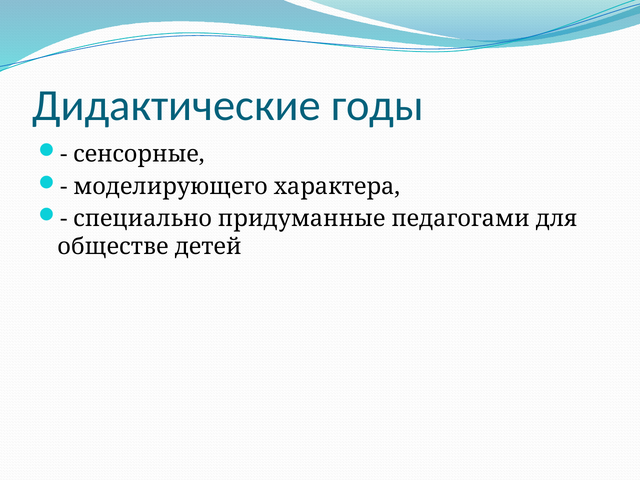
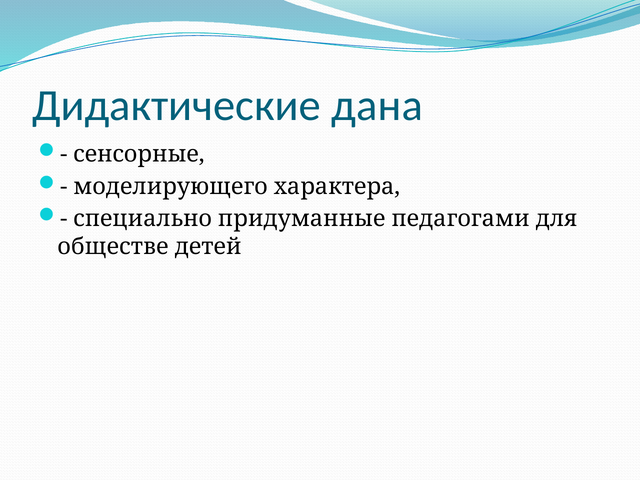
годы: годы -> дана (377, 106)
